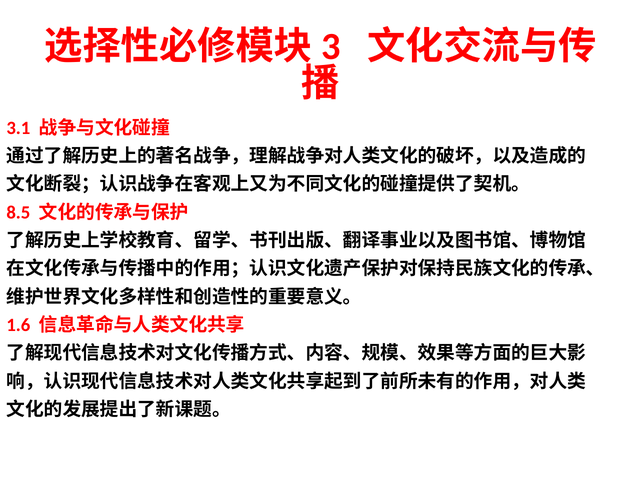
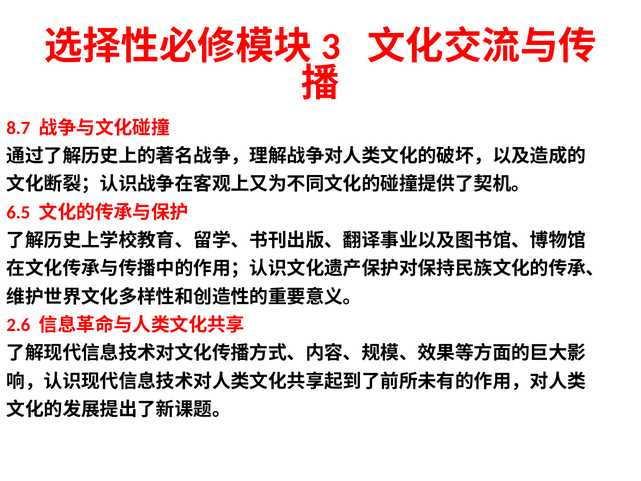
3.1: 3.1 -> 8.7 (18, 128)
8.5: 8.5 -> 6.5 (18, 212)
1.6: 1.6 -> 2.6 (18, 325)
